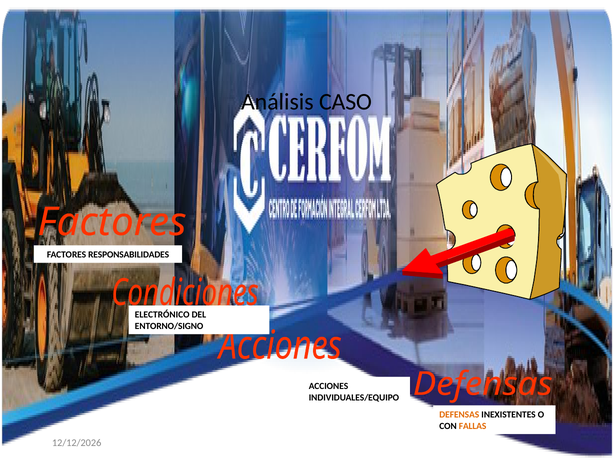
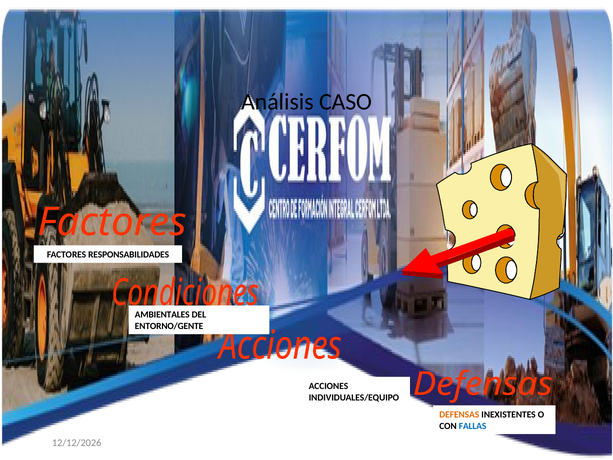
ELECTRÓNICO: ELECTRÓNICO -> AMBIENTALES (162, 315)
ENTORNO/SIGNO: ENTORNO/SIGNO -> ENTORNO/GENTE (169, 326)
FALLAS colour: orange -> blue (473, 426)
